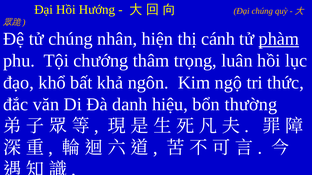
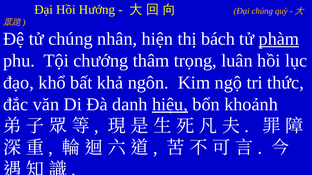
cánh: cánh -> bách (218, 39)
hiệu underline: none -> present (170, 105)
thường: thường -> khoảnh (251, 105)
